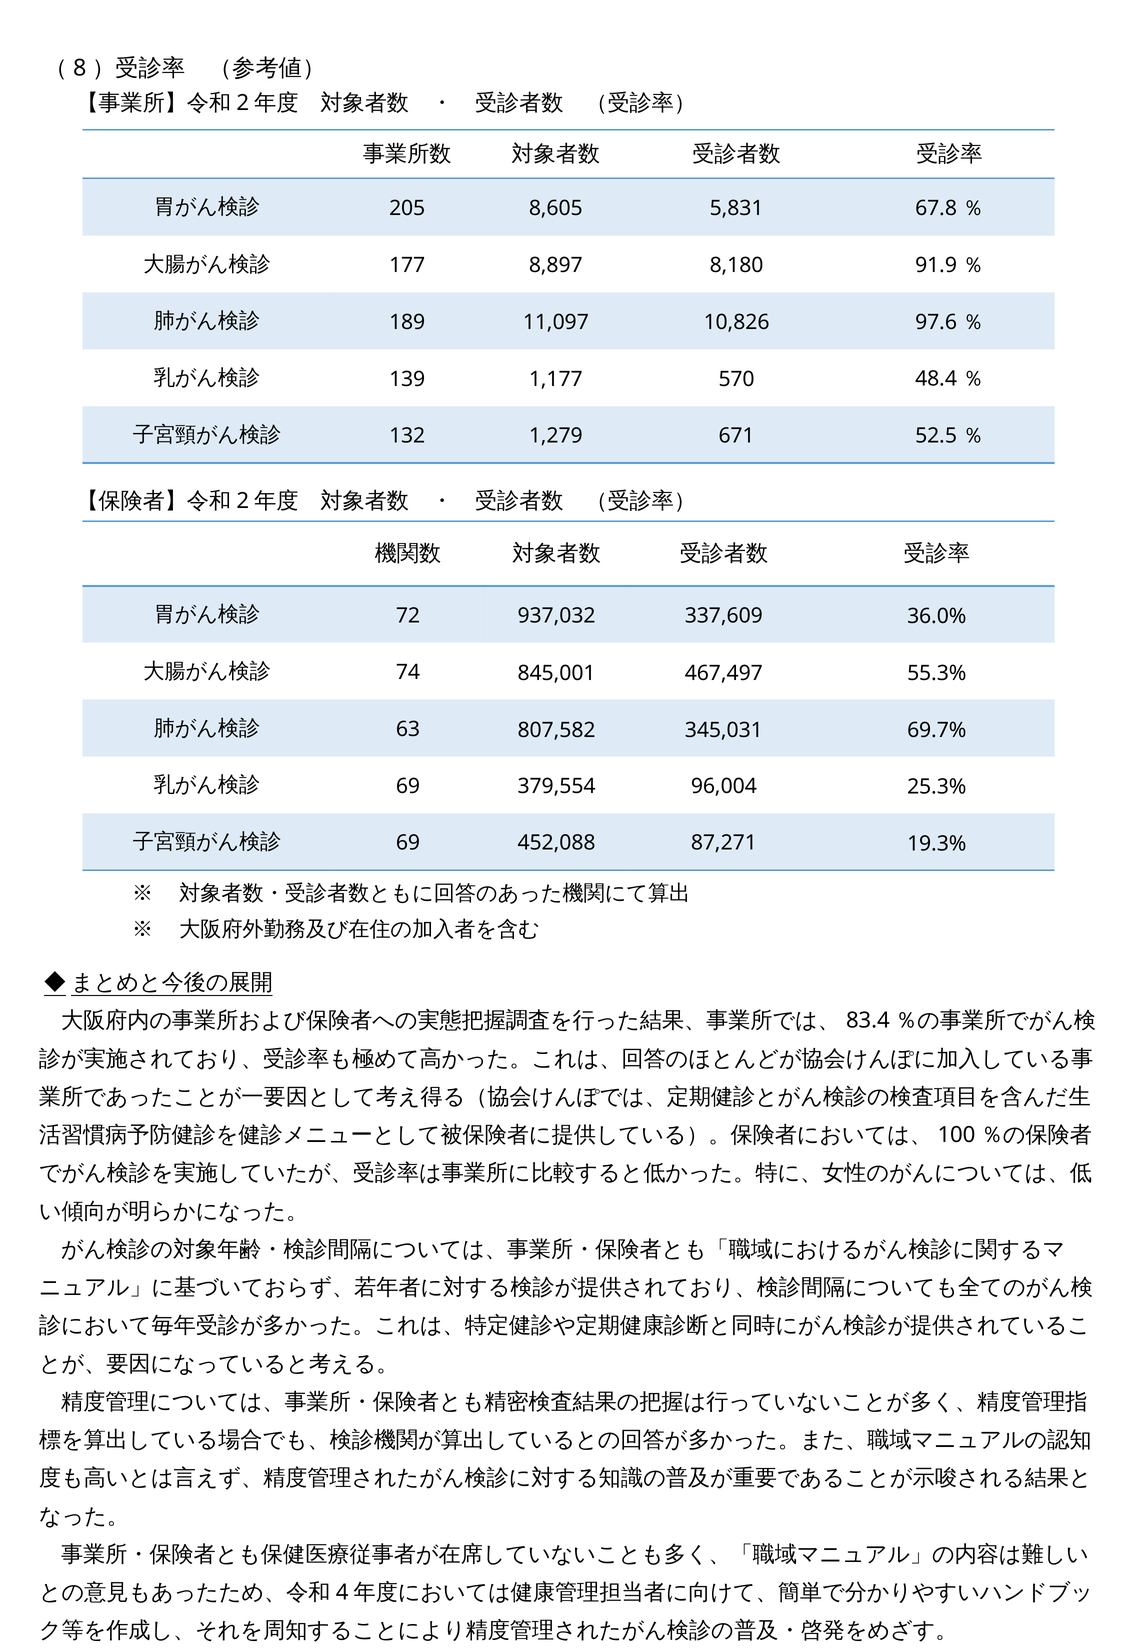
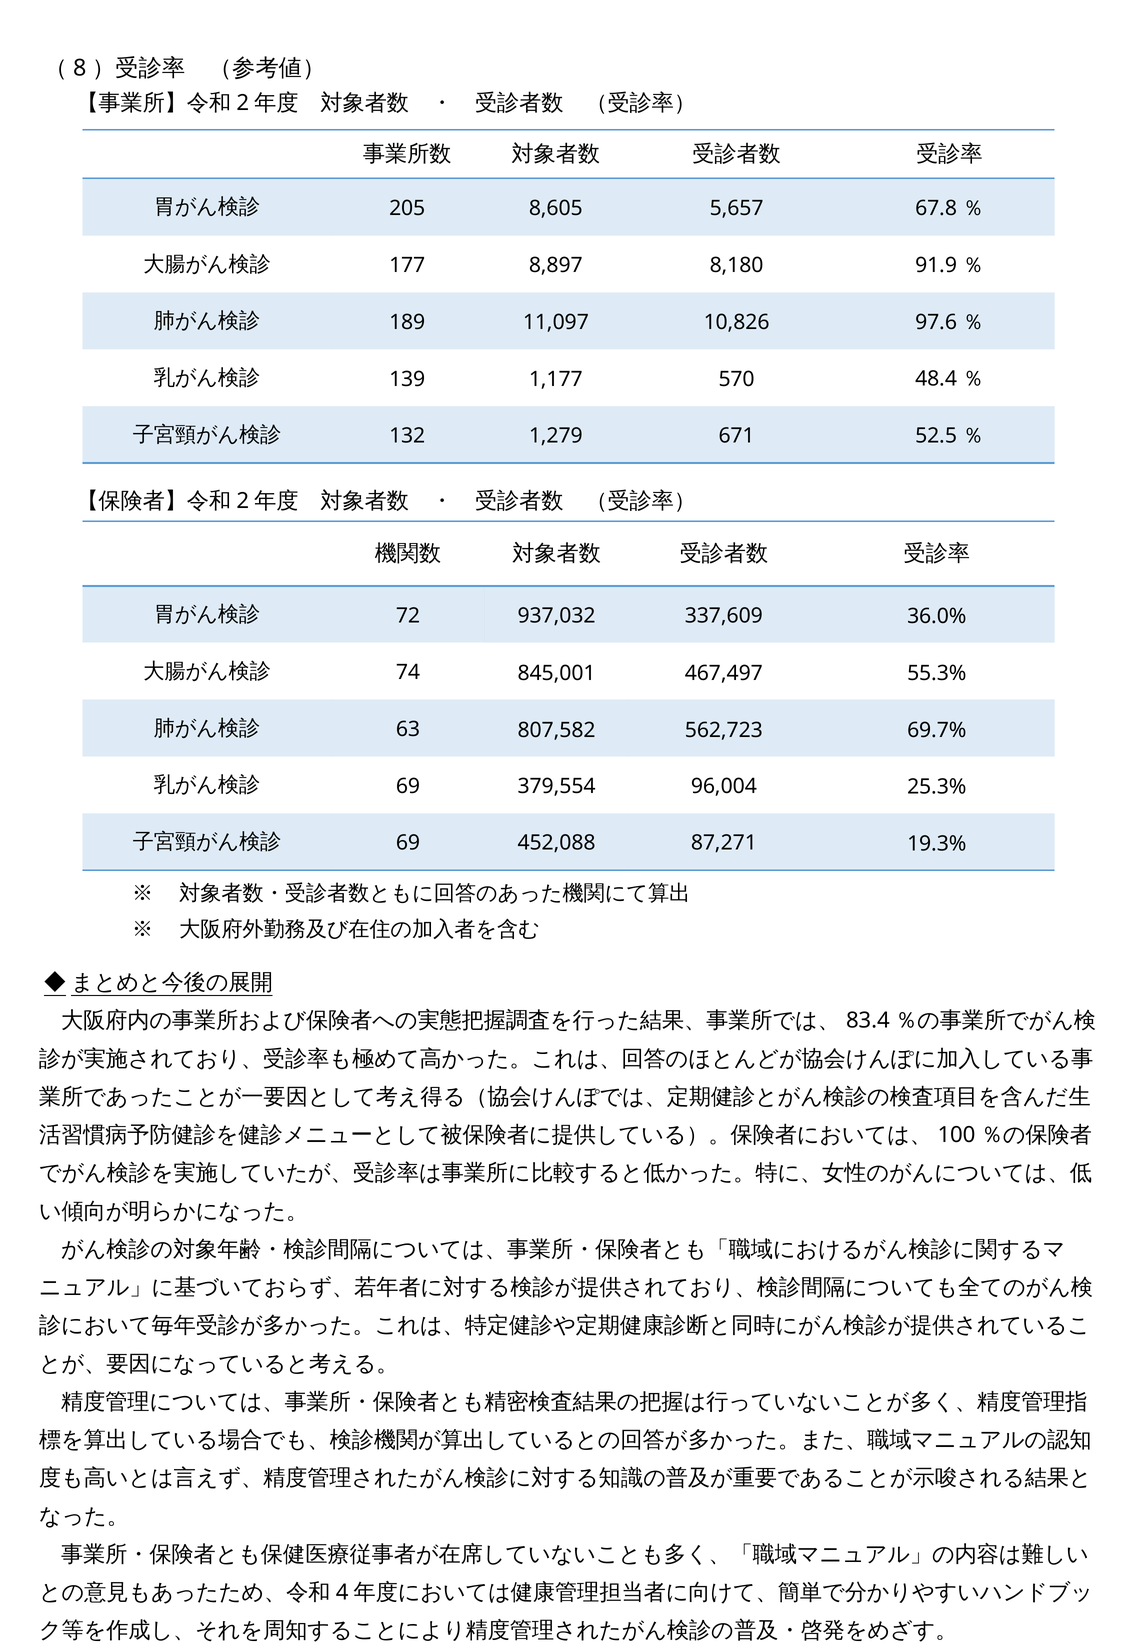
5,831: 5,831 -> 5,657 (737, 208)
345,031: 345,031 -> 562,723 (724, 730)
